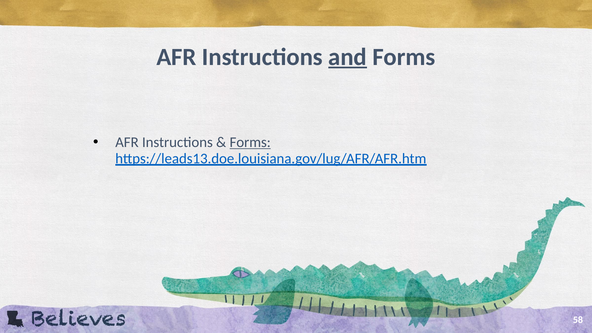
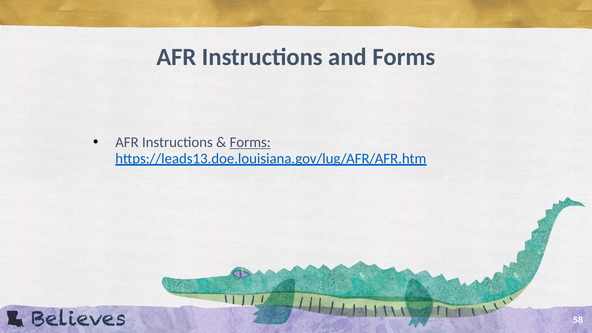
and underline: present -> none (348, 57)
